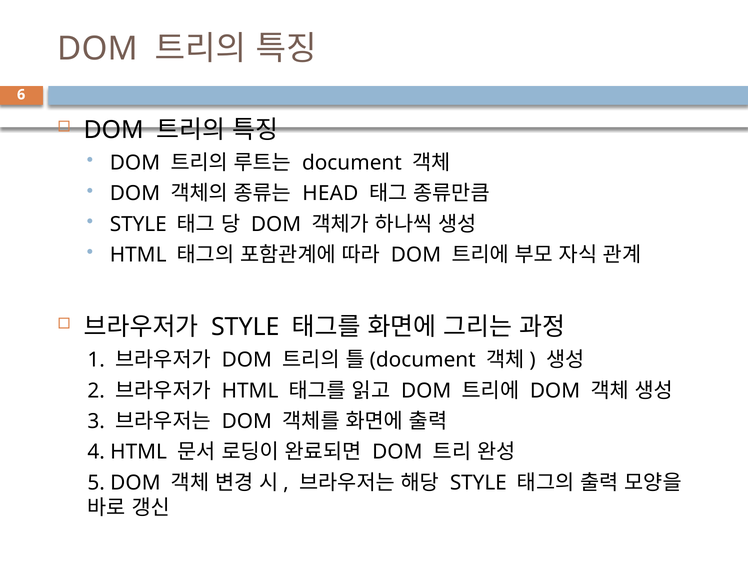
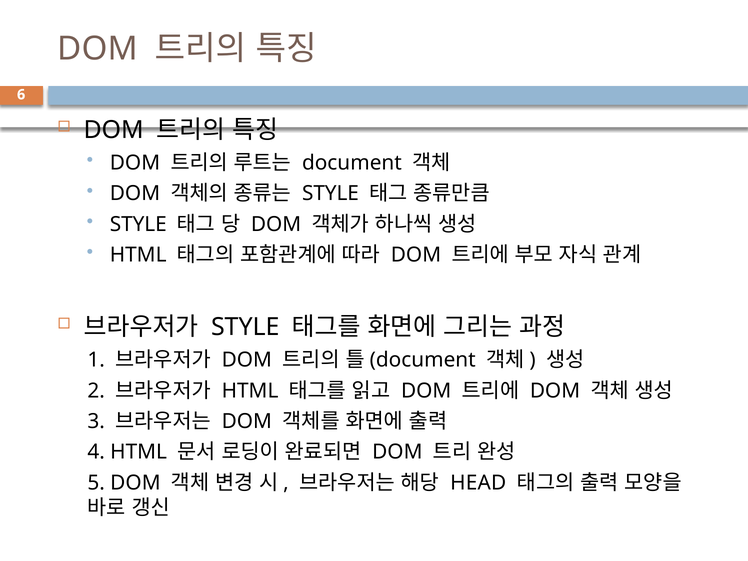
HEAD: HEAD -> STYLE (330, 194)
STYLE: STYLE -> HEAD (478, 483)
